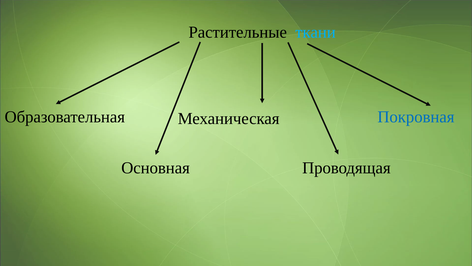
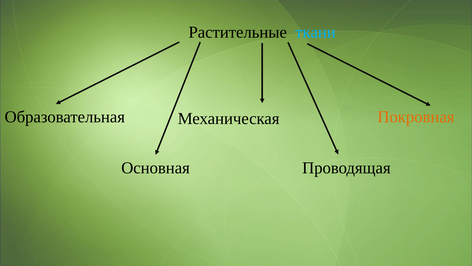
Покровная colour: blue -> orange (416, 117)
